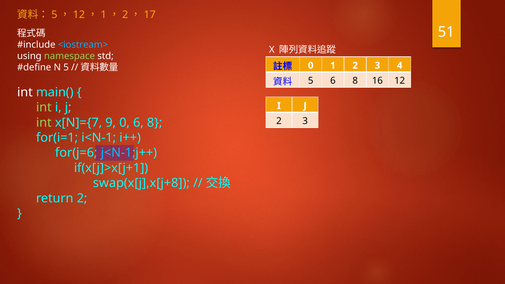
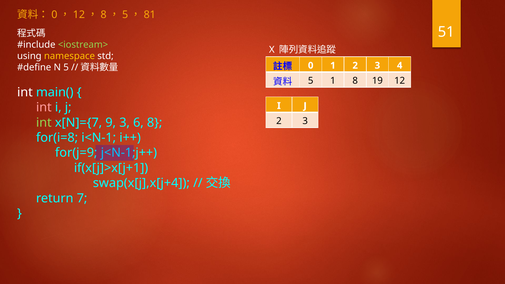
5: 5 -> 0 (54, 15)
1: 1 -> 8 (104, 15)
2: 2 -> 5 (125, 15)
17: 17 -> 81 (150, 15)
<iostream> colour: light blue -> light green (83, 45)
namespace colour: light green -> yellow (70, 56)
5 6: 6 -> 1 (333, 81)
16: 16 -> 19 (377, 81)
int colour: light green -> pink (44, 107)
9 0: 0 -> 3 (125, 123)
for(i=1: for(i=1 -> for(i=8 (57, 138)
for(j=6: for(j=6 -> for(j=9 (76, 153)
swap(x[j],x[j+8: swap(x[j],x[j+8 -> swap(x[j],x[j+4 (141, 183)
return 2: 2 -> 7 (82, 198)
